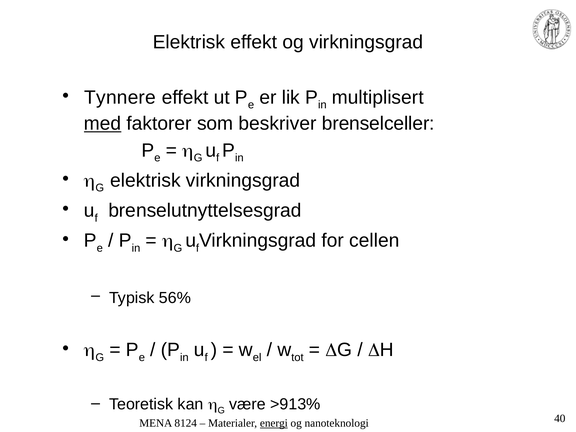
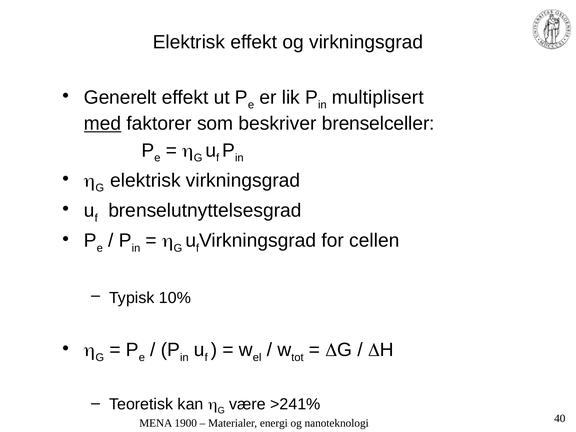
Tynnere: Tynnere -> Generelt (120, 97)
56%: 56% -> 10% (175, 298)
>913%: >913% -> >241% (295, 404)
8124: 8124 -> 1900 (186, 423)
energi underline: present -> none (274, 423)
